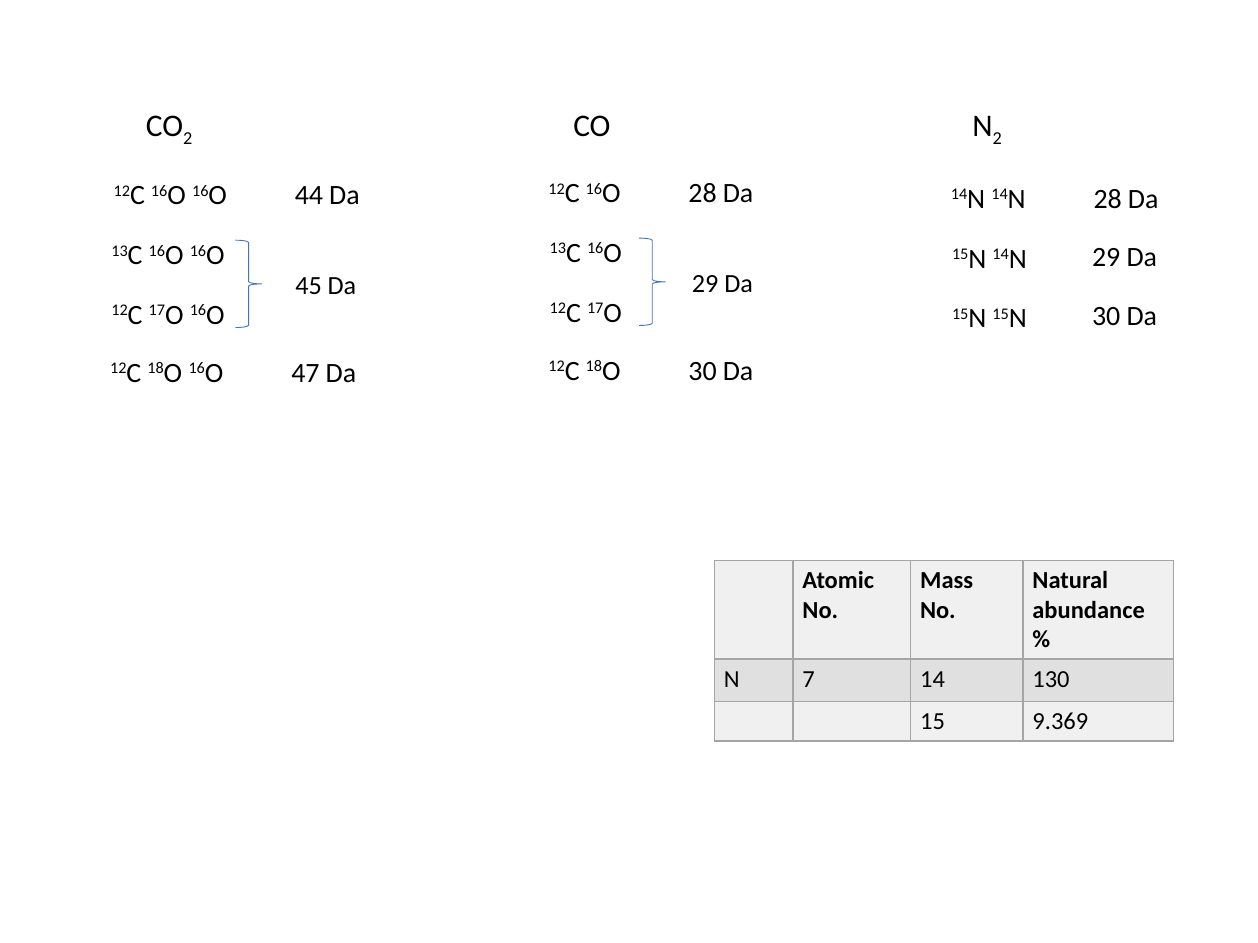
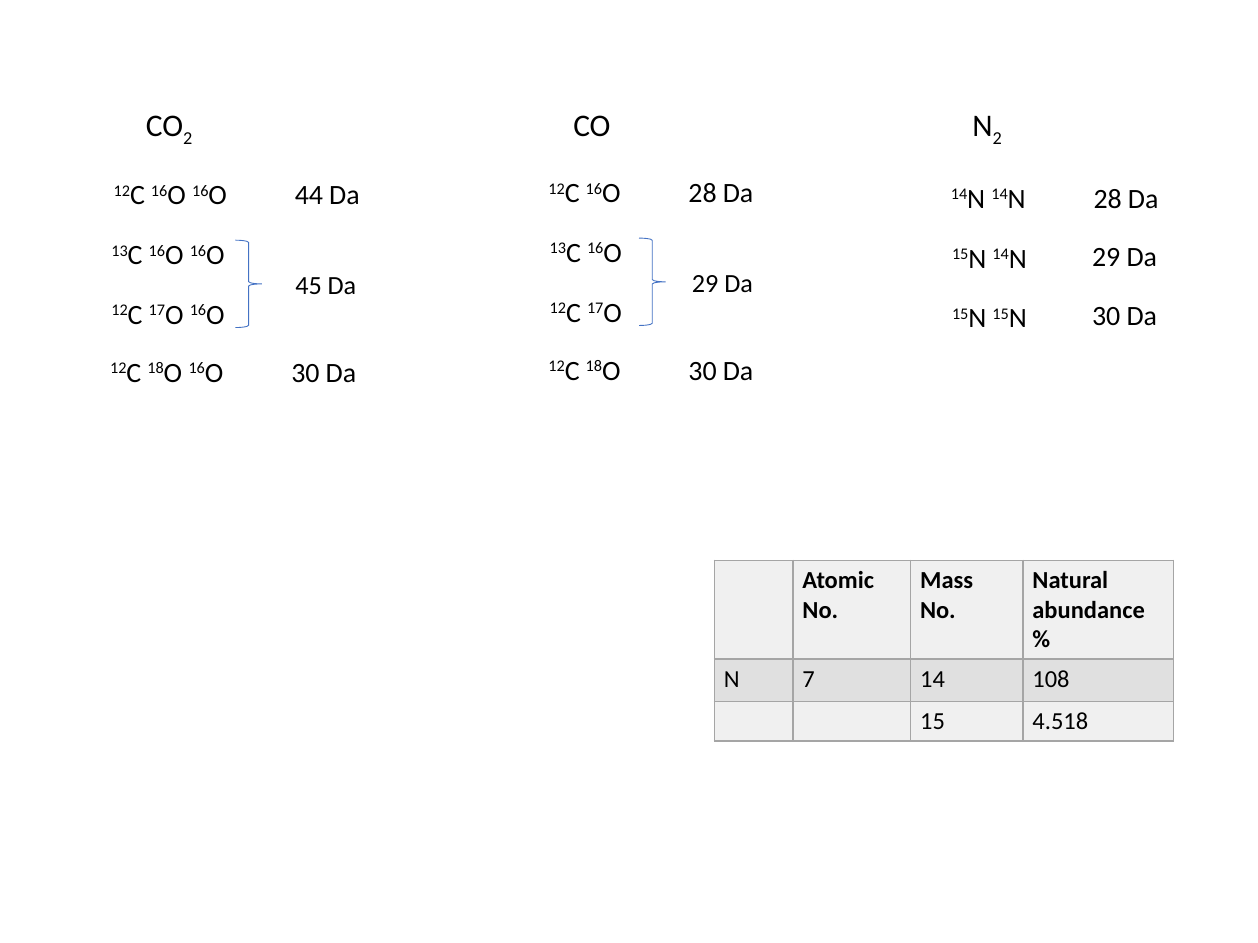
16O 47: 47 -> 30 (305, 373)
130: 130 -> 108 (1051, 679)
9.369: 9.369 -> 4.518 (1060, 722)
